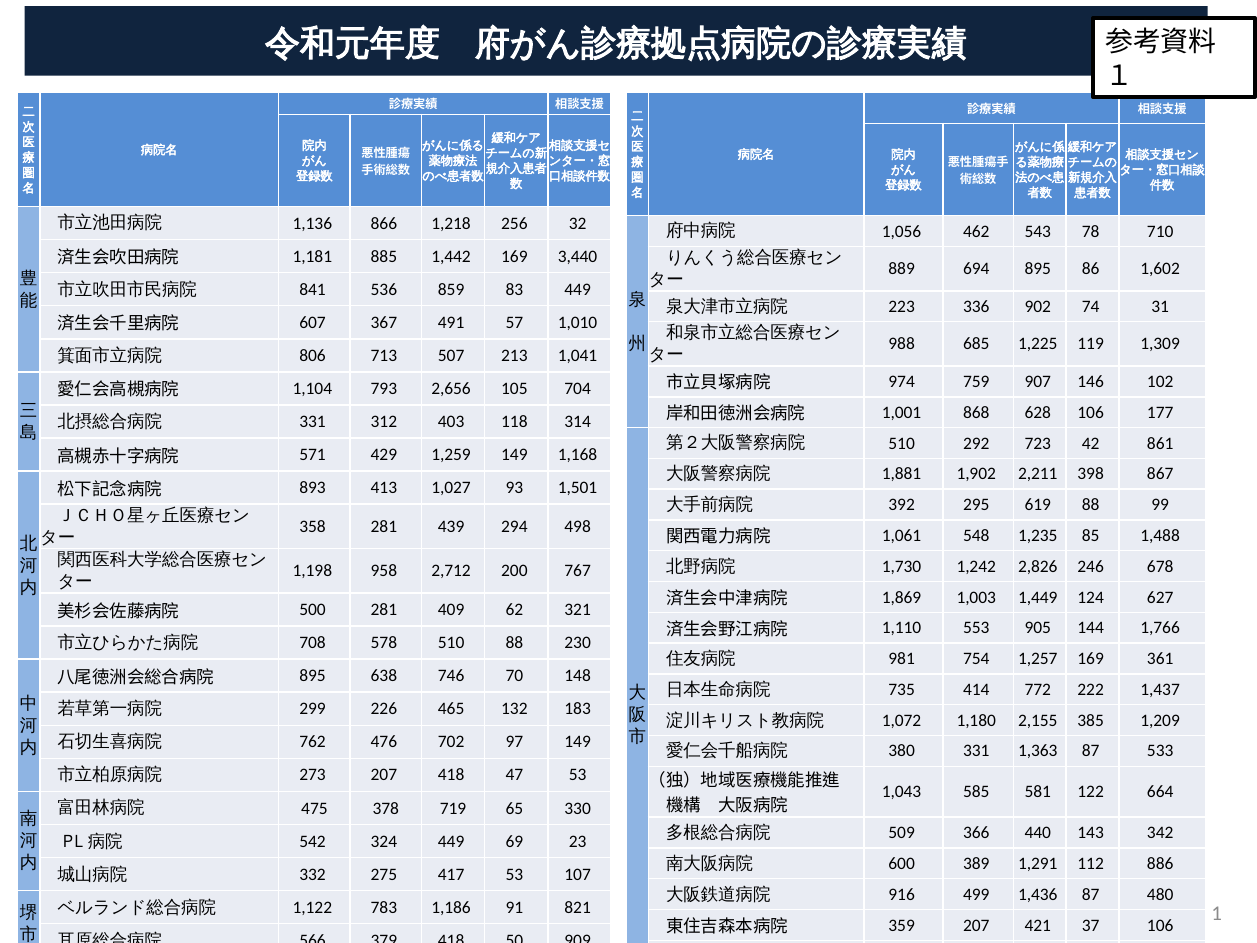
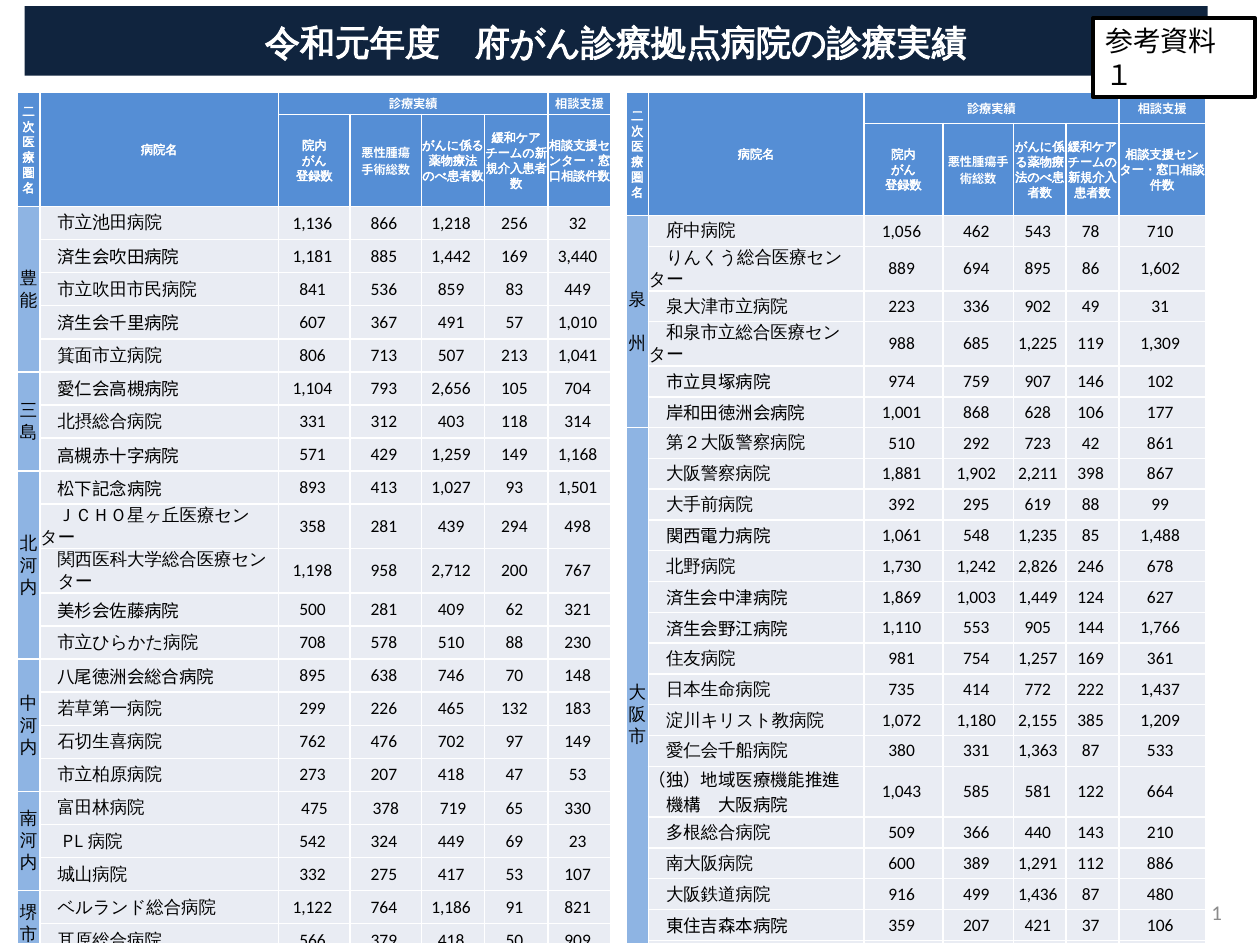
74: 74 -> 49 (1091, 306)
342: 342 -> 210 (1160, 833)
783: 783 -> 764 (384, 907)
